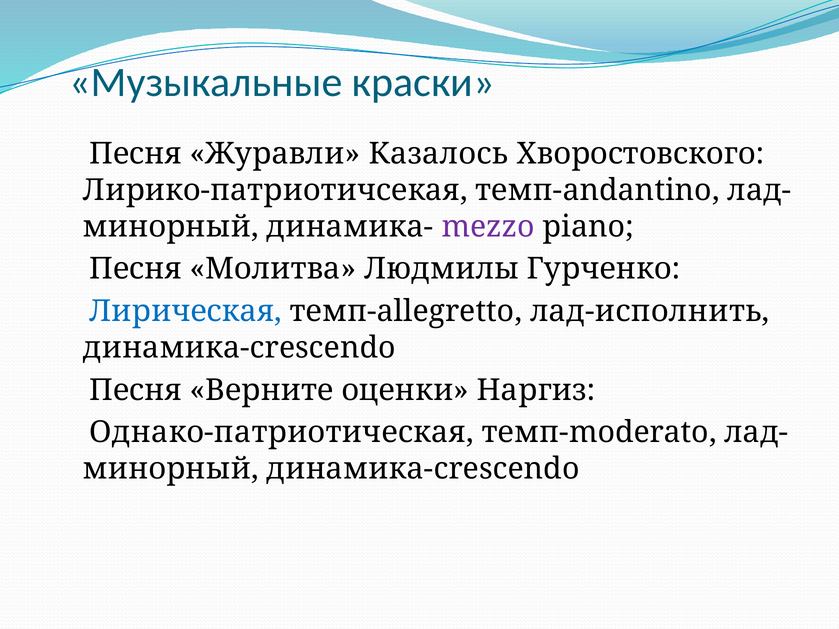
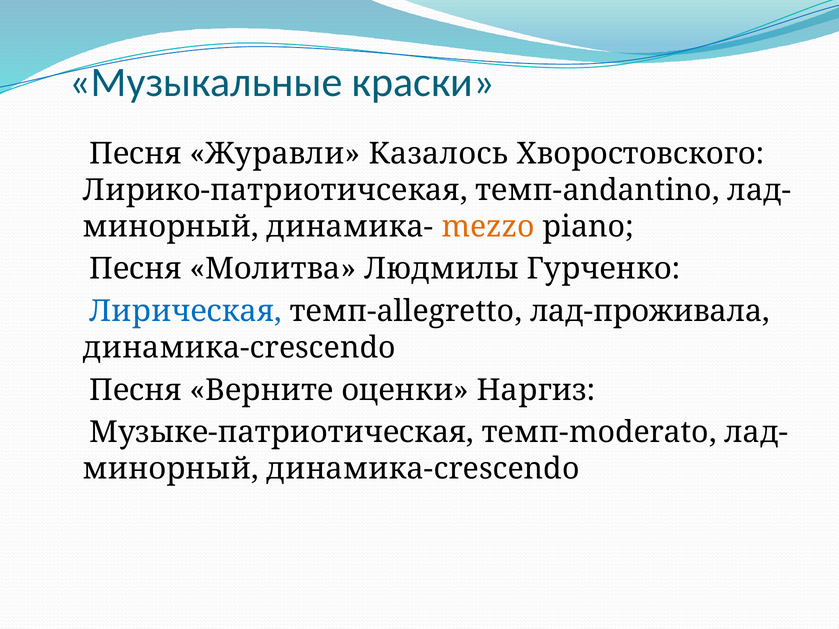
mezzo colour: purple -> orange (488, 227)
лад-исполнить: лад-исполнить -> лад-проживала (650, 311)
Однако-патриотическая: Однако-патриотическая -> Музыке-патриотическая (282, 433)
